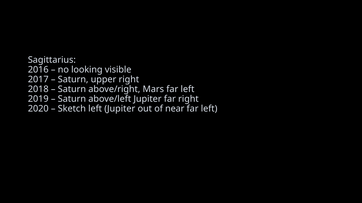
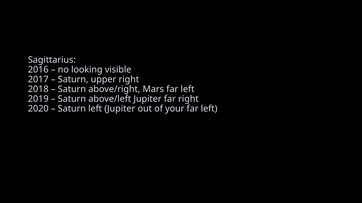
Sketch: Sketch -> Saturn (72, 109)
near: near -> your (175, 109)
